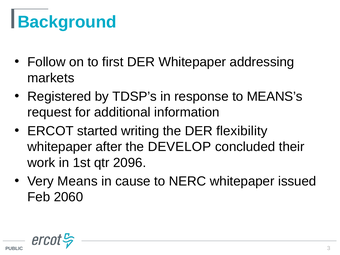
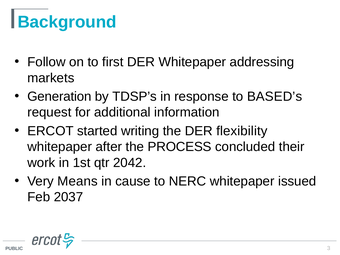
Registered: Registered -> Generation (59, 96)
MEANS’s: MEANS’s -> BASED’s (275, 96)
DEVELOP: DEVELOP -> PROCESS (180, 147)
2096: 2096 -> 2042 (130, 163)
2060: 2060 -> 2037 (69, 197)
